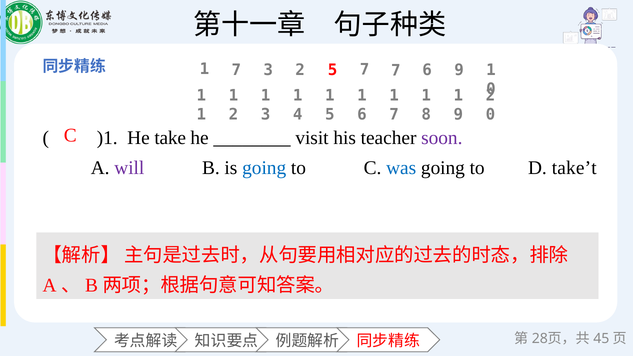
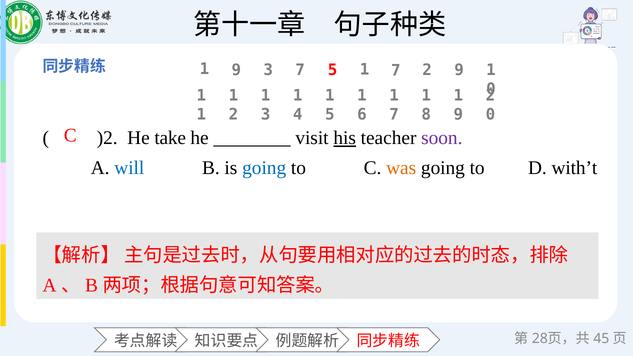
7: 7 -> 9 (236, 70)
3 2: 2 -> 7 (300, 70)
7: 7 -> 1 (365, 70)
7 6: 6 -> 2 (427, 70)
)1: )1 -> )2 (107, 138)
his underline: none -> present (345, 138)
will colour: purple -> blue (129, 168)
was colour: blue -> orange (401, 168)
take’t: take’t -> with’t (574, 168)
